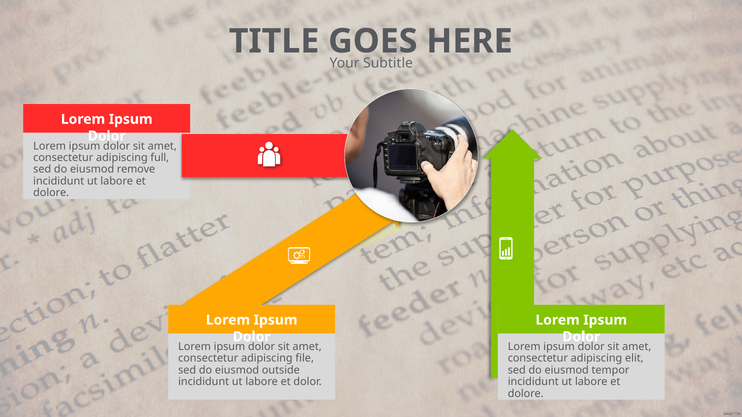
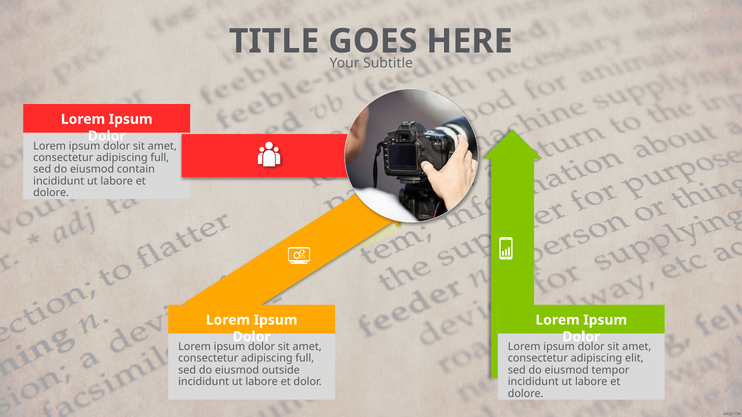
remove: remove -> contain (136, 169)
file: file -> full (305, 359)
